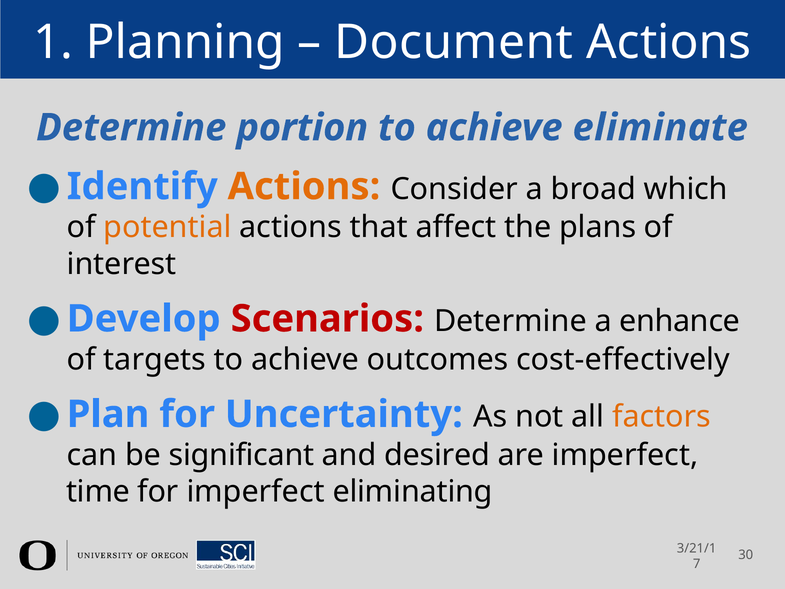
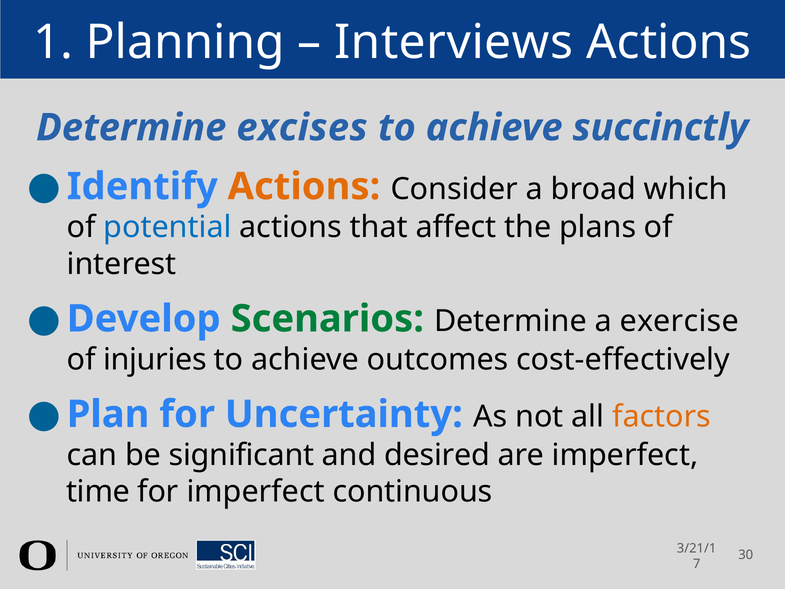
Document: Document -> Interviews (454, 43)
portion: portion -> excises (302, 128)
eliminate: eliminate -> succinctly (661, 128)
potential colour: orange -> blue (167, 227)
Scenarios colour: red -> green (327, 319)
enhance: enhance -> exercise (679, 321)
targets: targets -> injuries (155, 359)
eliminating: eliminating -> continuous (413, 492)
